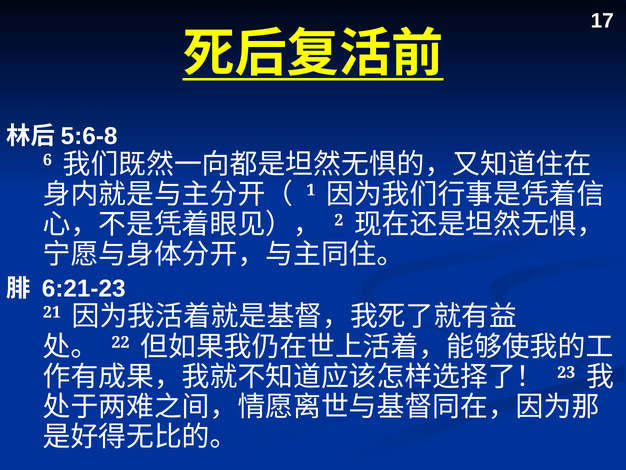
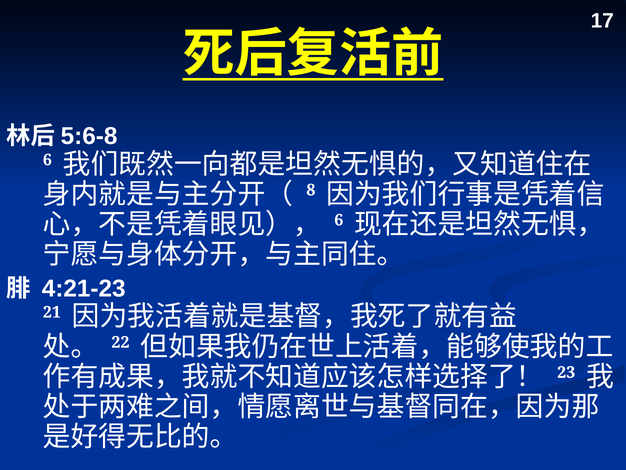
1: 1 -> 8 (311, 190)
2: 2 -> 6 (339, 220)
6:21-23: 6:21-23 -> 4:21-23 (84, 288)
